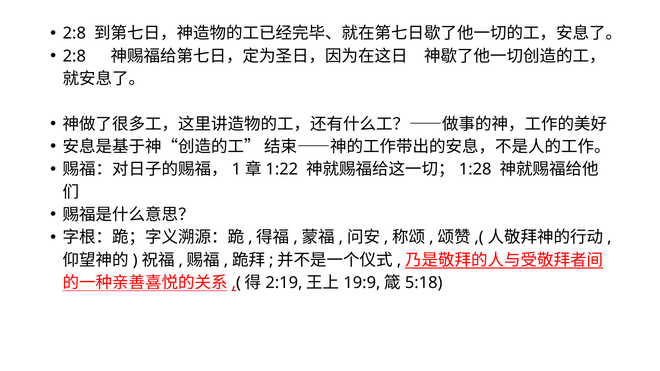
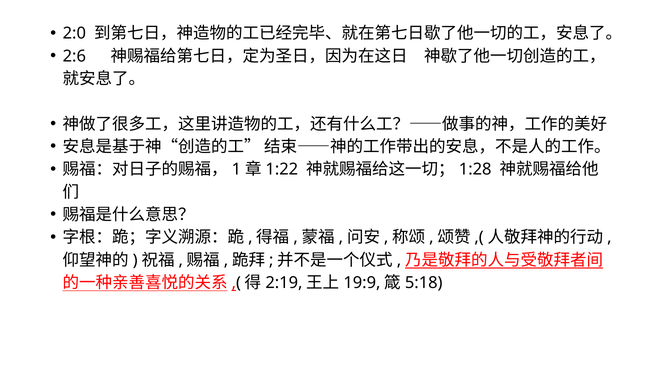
2:8: 2:8 -> 2:0 (74, 34)
2:8: 2:8 -> 2:6 (74, 56)
